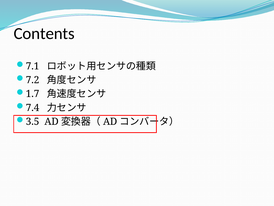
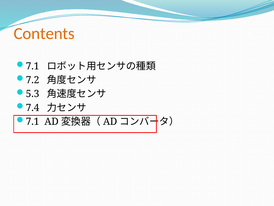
Contents colour: black -> orange (44, 33)
1.7: 1.7 -> 5.3 (33, 94)
3.5: 3.5 -> 7.1 (33, 121)
